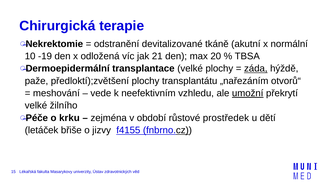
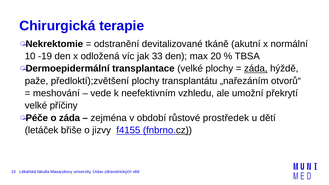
21: 21 -> 33 (157, 56)
umožní underline: present -> none (248, 93)
žilního: žilního -> příčiny (64, 106)
o krku: krku -> záda (69, 118)
